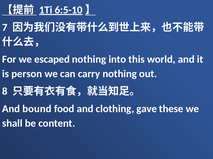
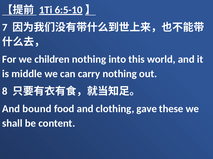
escaped: escaped -> children (52, 60)
person: person -> middle (27, 74)
